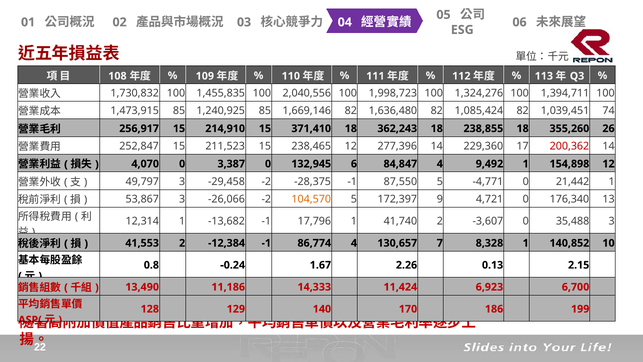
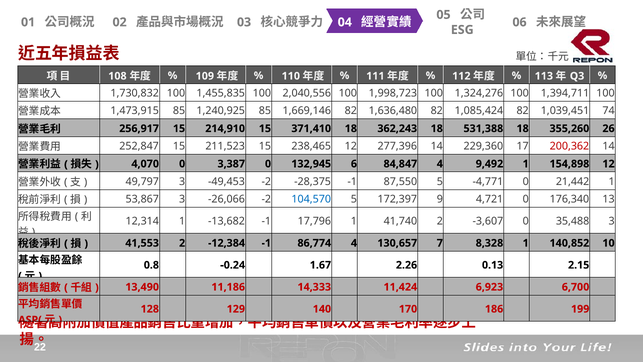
238,855: 238,855 -> 531,388 (483, 128)
-29,458: -29,458 -> -49,453 (226, 181)
104,570 colour: orange -> blue (311, 199)
